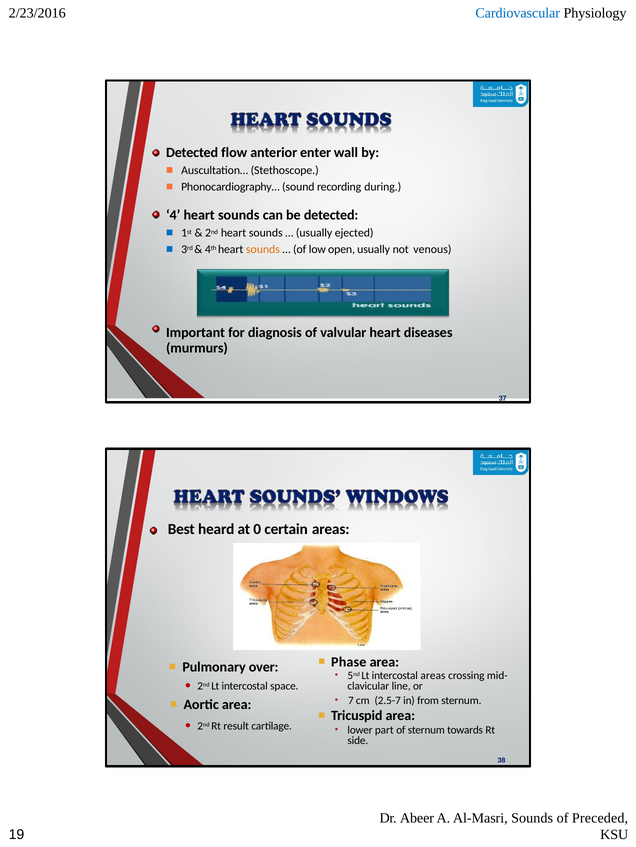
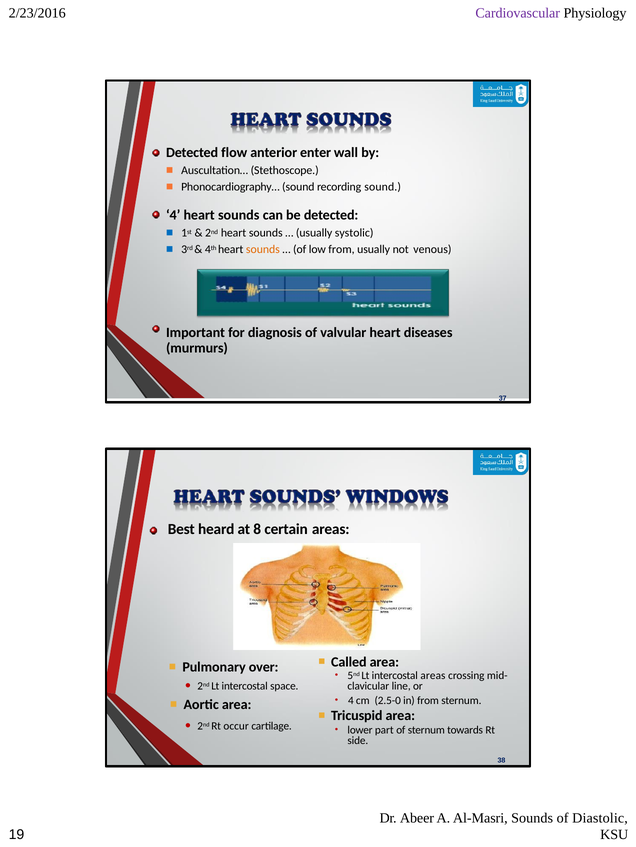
Cardiovascular colour: blue -> purple (518, 13)
recording during: during -> sound (383, 187)
ejected: ejected -> systolic (354, 233)
low open: open -> from (341, 250)
0: 0 -> 8 (257, 530)
Phase: Phase -> Called (349, 663)
7: 7 -> 4 (351, 701)
2.5-7: 2.5-7 -> 2.5-0 (388, 701)
result: result -> occur (236, 727)
Preceded: Preceded -> Diastolic (600, 819)
